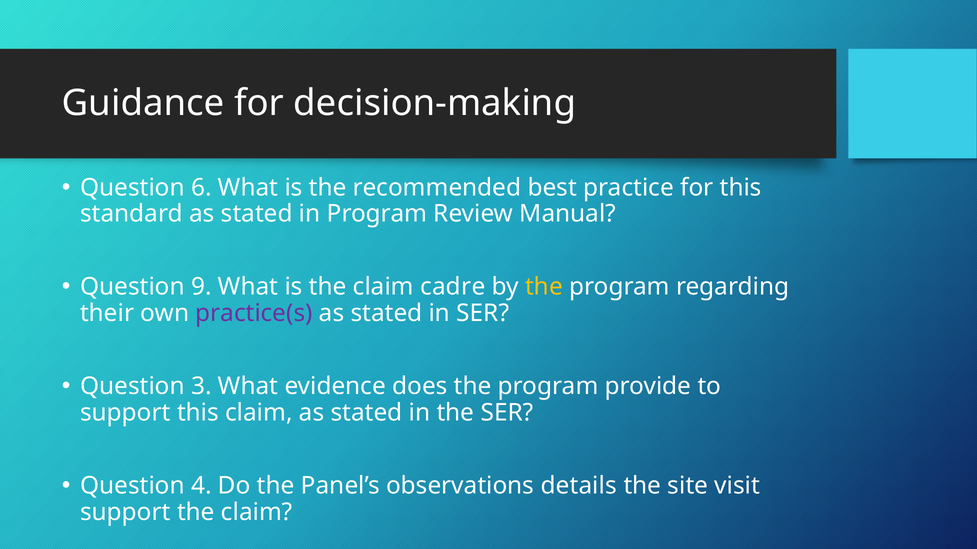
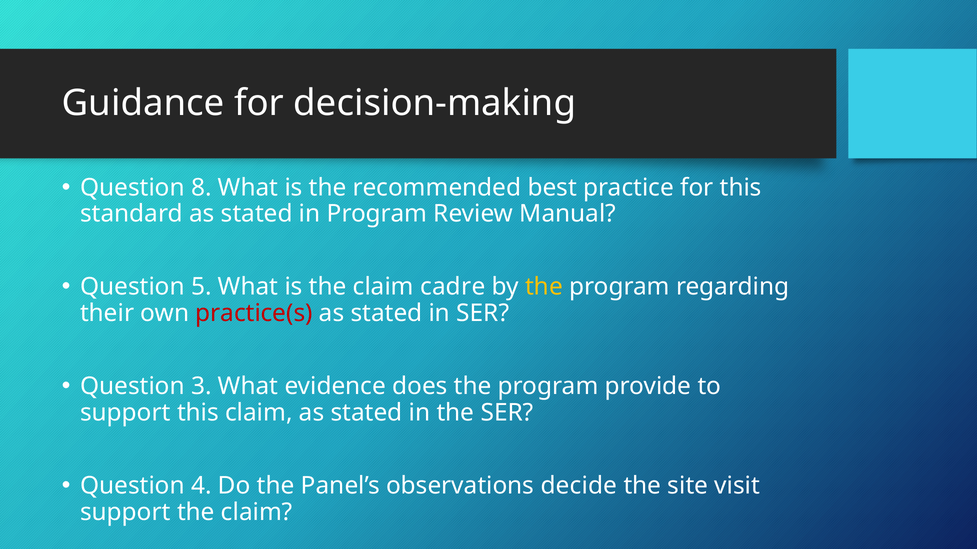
6: 6 -> 8 (201, 188)
9: 9 -> 5 (201, 287)
practice(s colour: purple -> red (254, 314)
details: details -> decide (579, 486)
